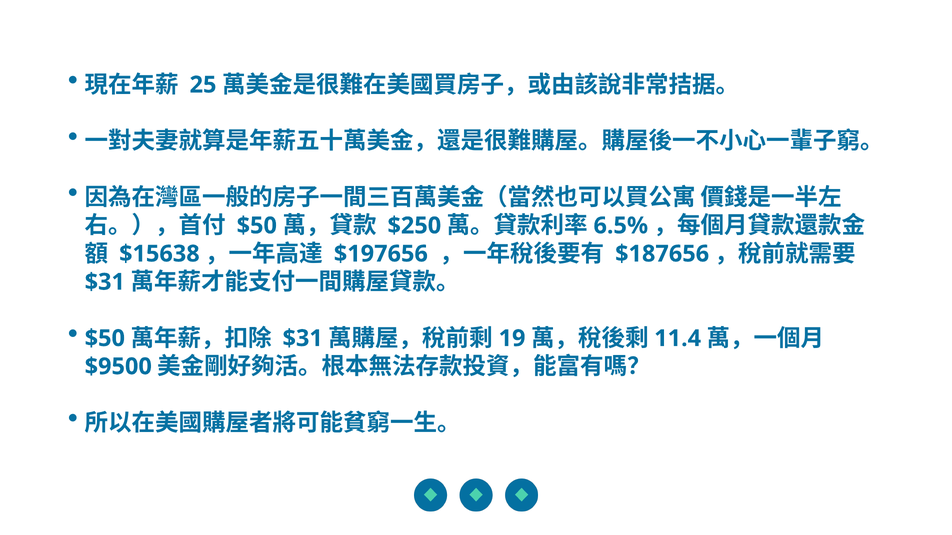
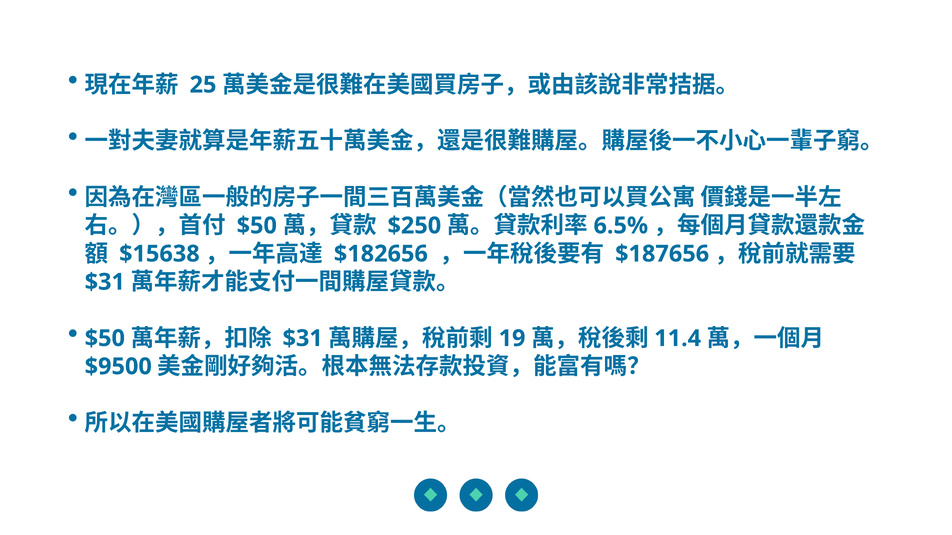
$197656: $197656 -> $182656 (381, 254)
